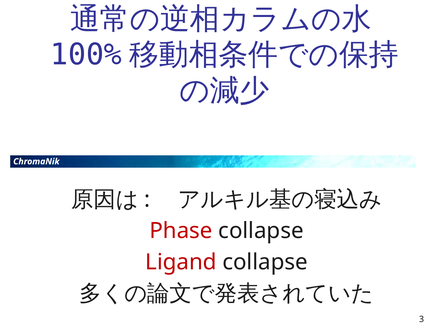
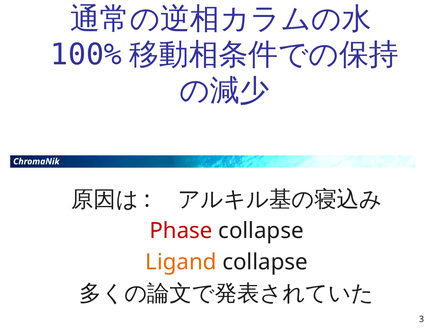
Ligand colour: red -> orange (181, 262)
